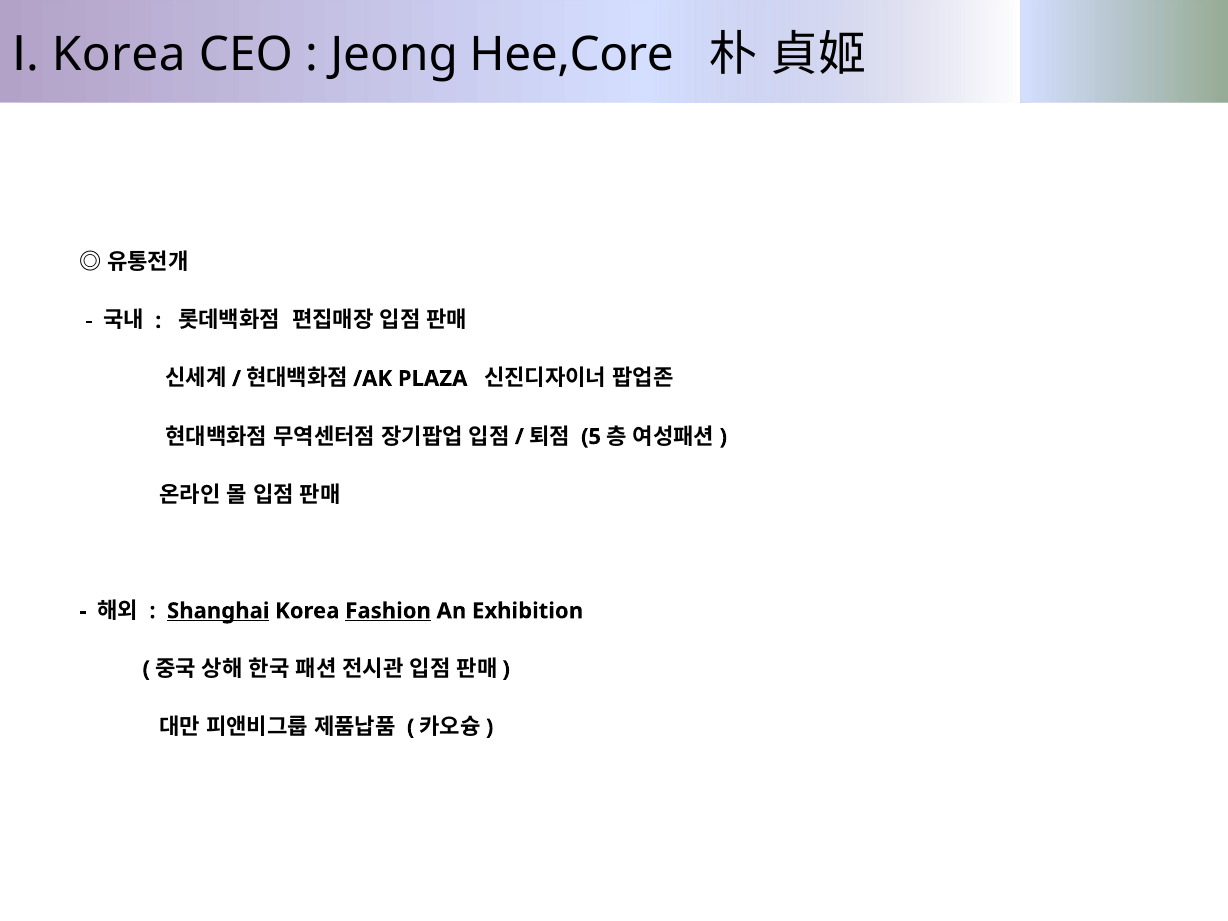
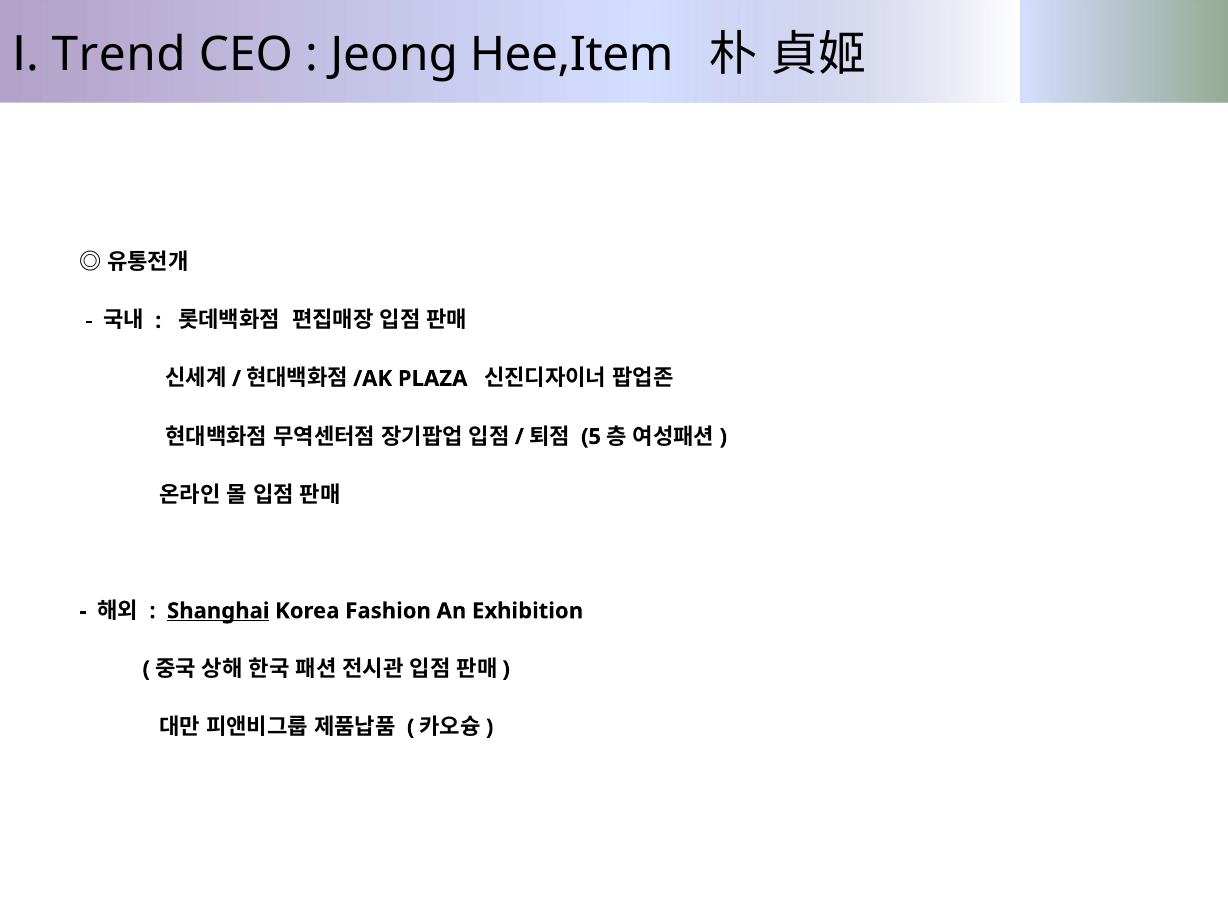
Korea: Korea -> Trend (119, 55)
Hee,Core: Hee,Core -> Hee,Item (572, 55)
Fashion underline: present -> none (388, 611)
